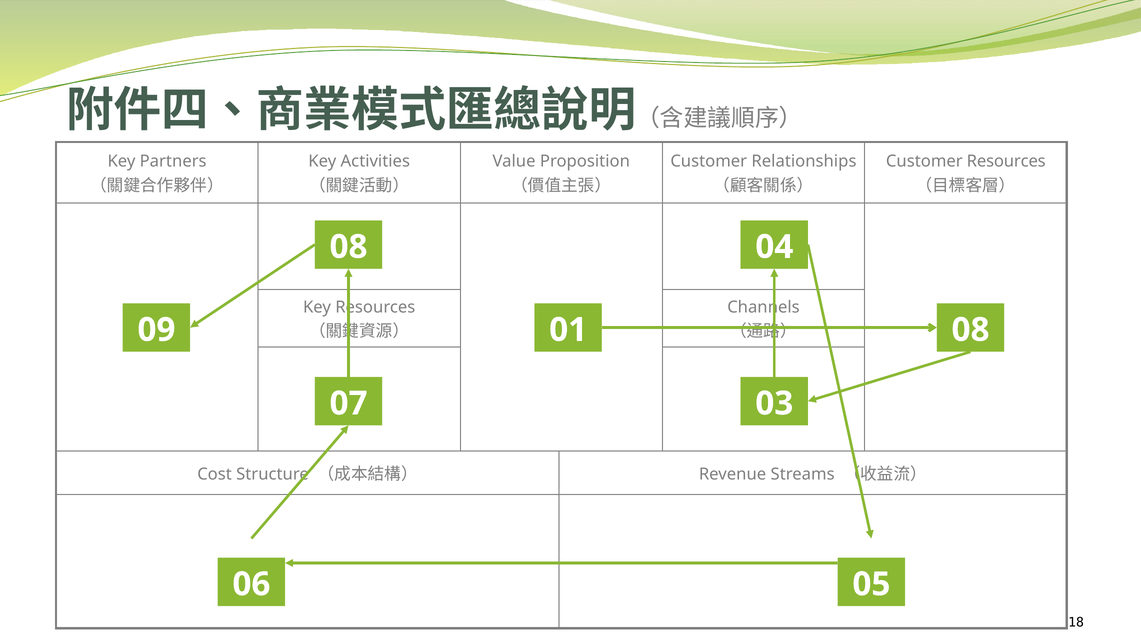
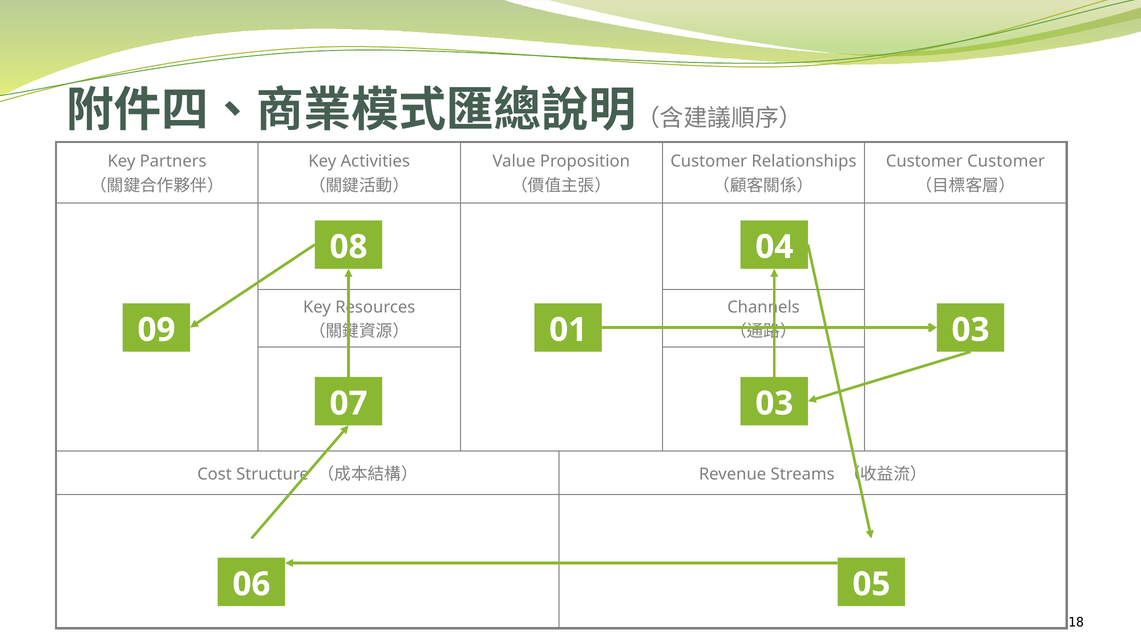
Customer Resources: Resources -> Customer (1006, 161)
01 08: 08 -> 03 (971, 330)
